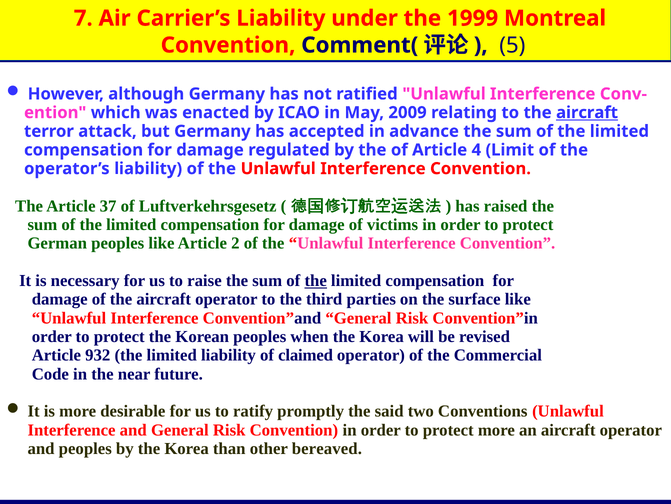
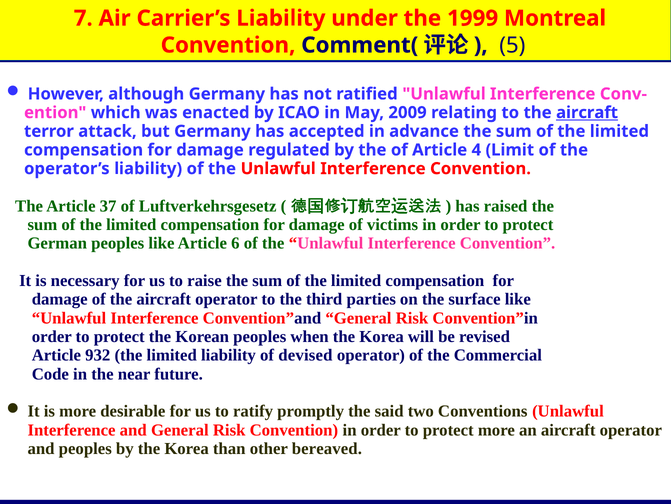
2: 2 -> 6 (235, 243)
the underline: present -> none (316, 280)
claimed: claimed -> devised (305, 355)
